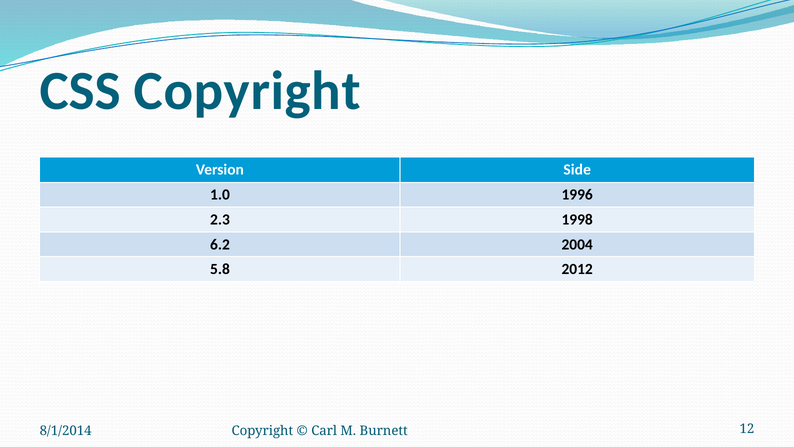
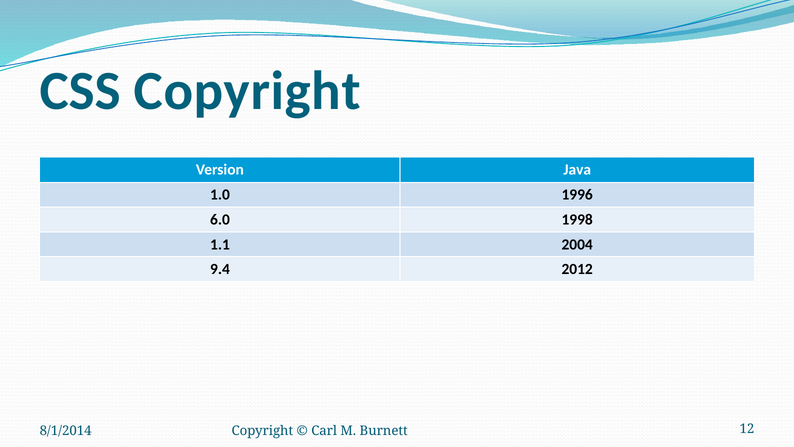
Side: Side -> Java (577, 170)
2.3: 2.3 -> 6.0 (220, 219)
6.2: 6.2 -> 1.1 (220, 244)
5.8: 5.8 -> 9.4 (220, 269)
